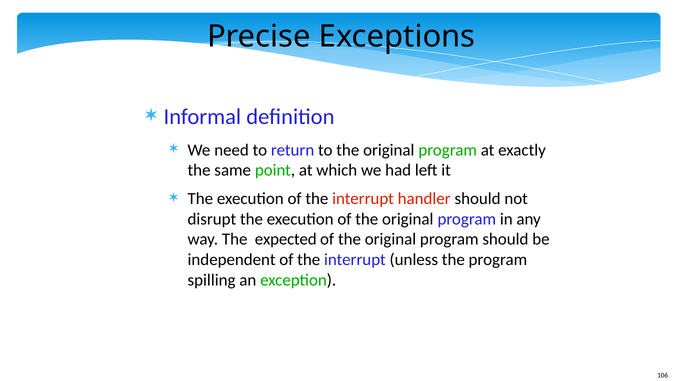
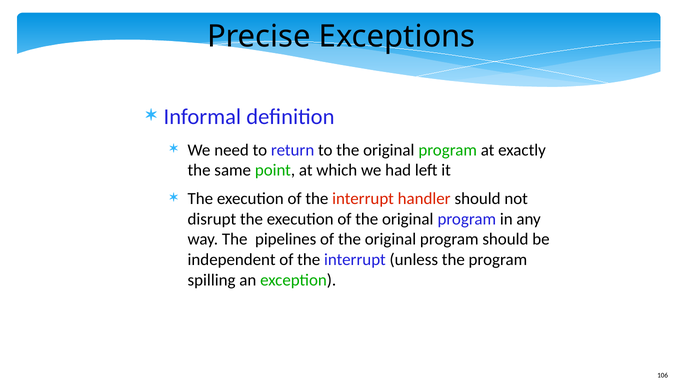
expected: expected -> pipelines (286, 239)
